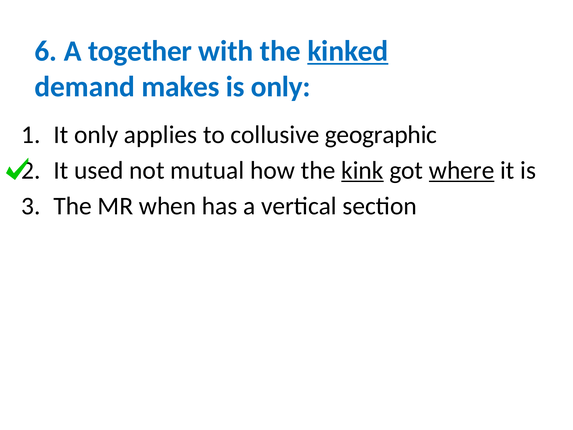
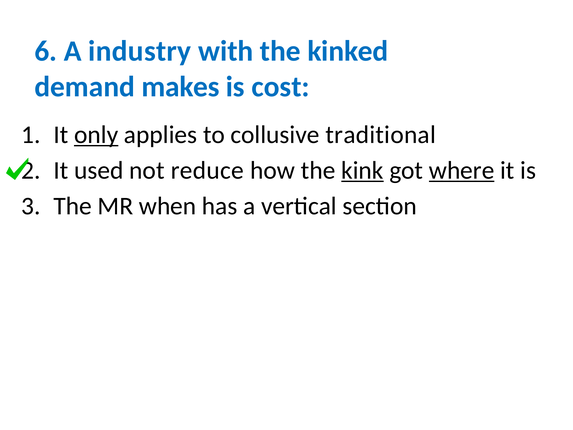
together: together -> industry (140, 51)
kinked underline: present -> none (348, 51)
is only: only -> cost (281, 87)
only underline: none -> present (96, 135)
geographic: geographic -> traditional (381, 135)
mutual: mutual -> reduce (207, 170)
